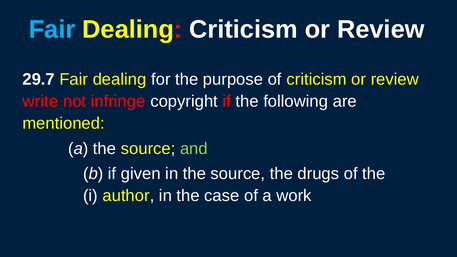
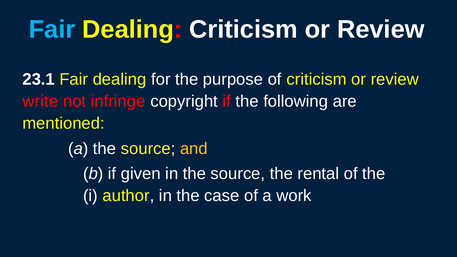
29.7: 29.7 -> 23.1 (39, 79)
and colour: light green -> yellow (194, 149)
drugs: drugs -> rental (318, 174)
